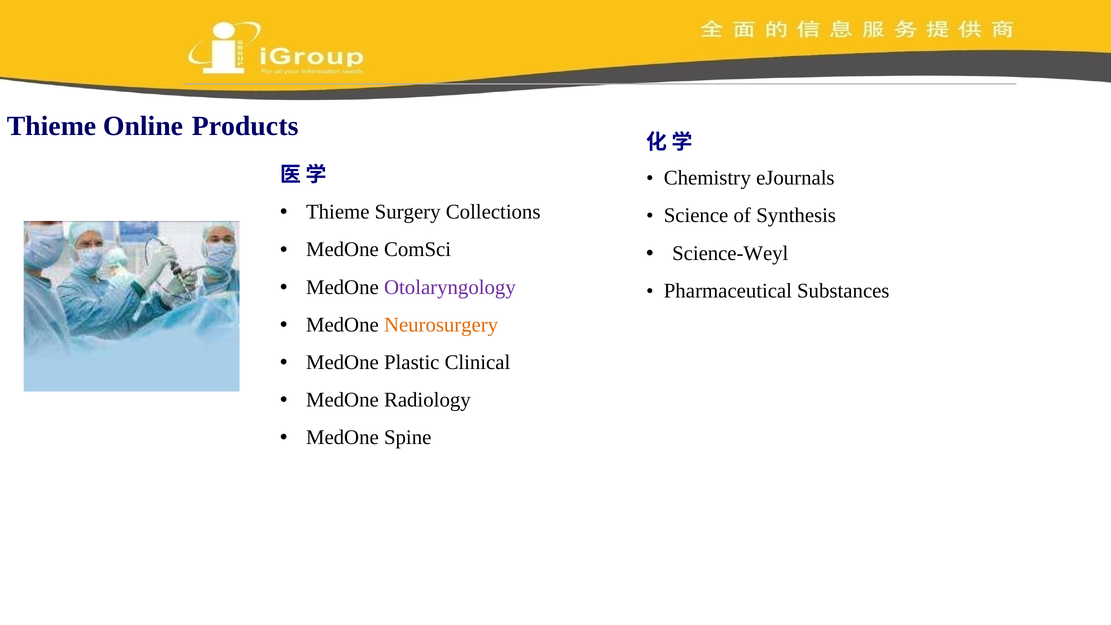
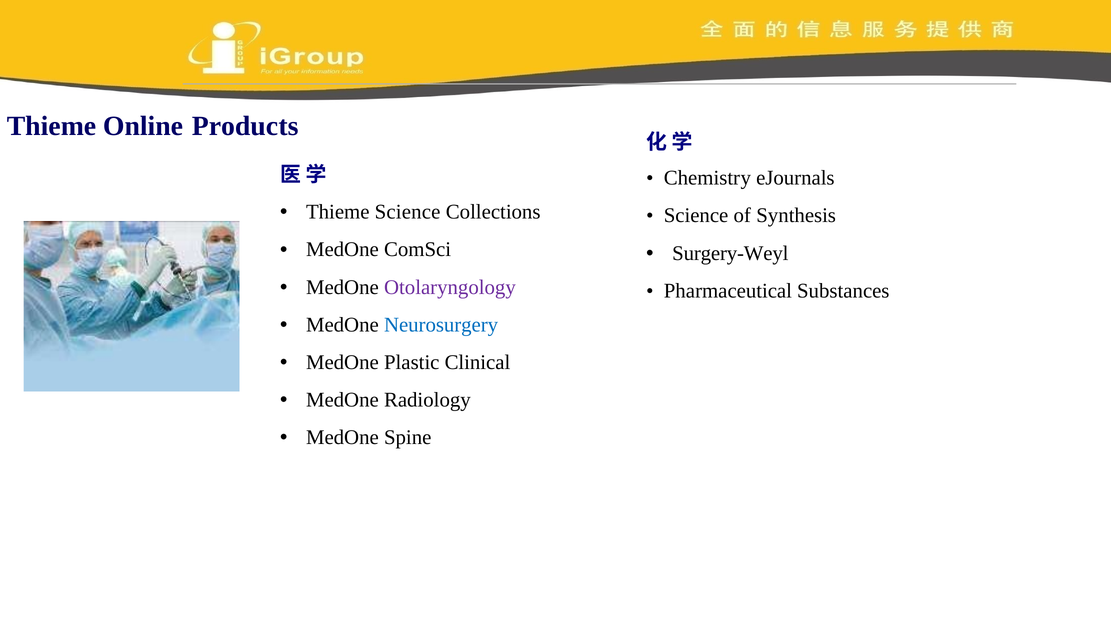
Thieme Surgery: Surgery -> Science (408, 212)
Science-Weyl: Science-Weyl -> Surgery-Weyl (730, 253)
Neurosurgery colour: orange -> blue (441, 325)
